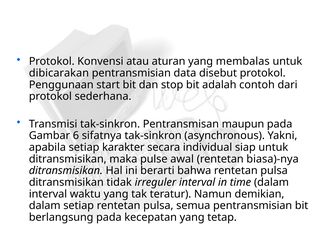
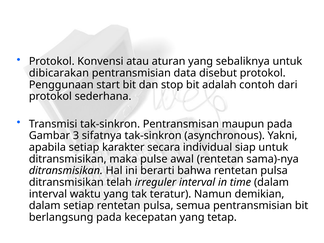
membalas: membalas -> sebaliknya (243, 61)
6: 6 -> 3 (76, 136)
biasa)-nya: biasa)-nya -> sama)-nya (273, 159)
tidak: tidak -> telah (119, 182)
